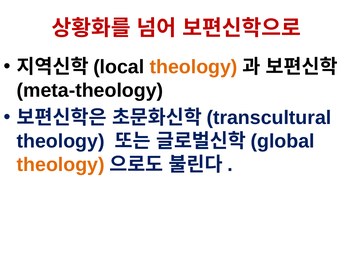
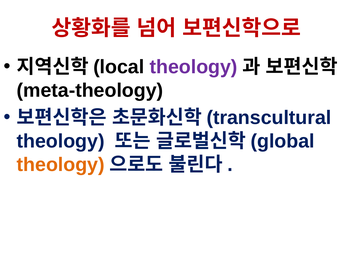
theology colour: orange -> purple (194, 67)
